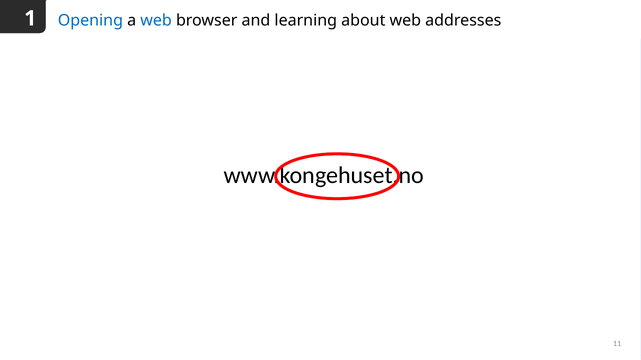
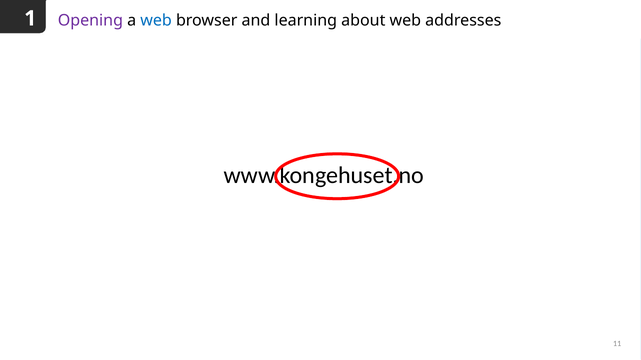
Opening colour: blue -> purple (90, 21)
